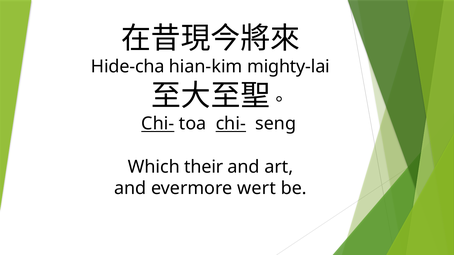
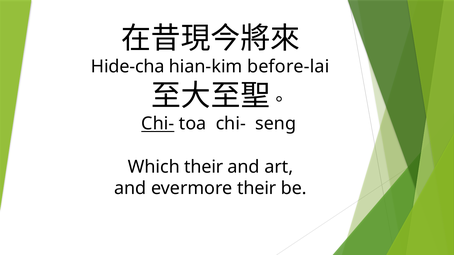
mighty-lai: mighty-lai -> before-lai (288, 67)
chi- underline: present -> none (231, 124)
evermore wert: wert -> their (257, 189)
